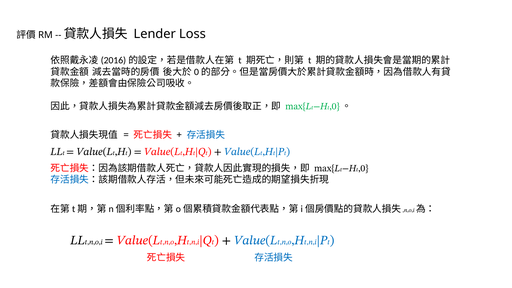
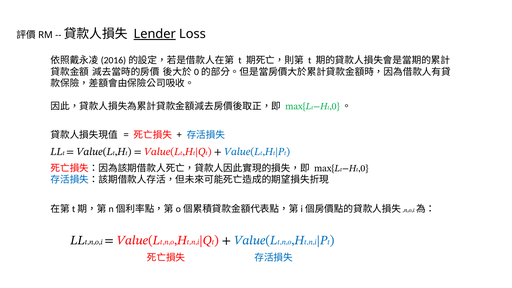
Lender underline: none -> present (155, 34)
